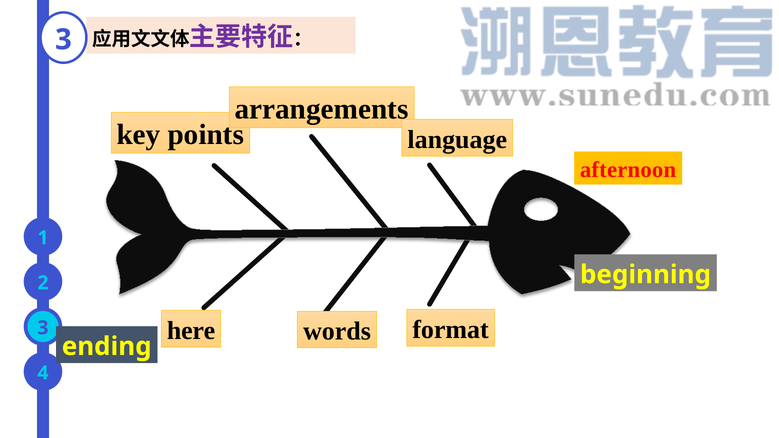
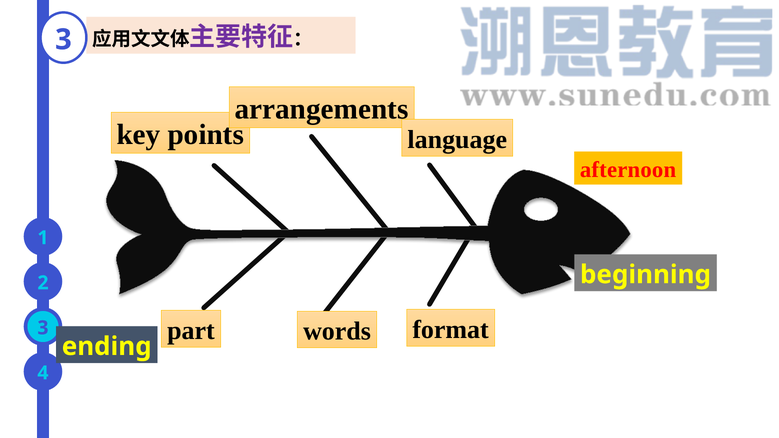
here: here -> part (191, 331)
